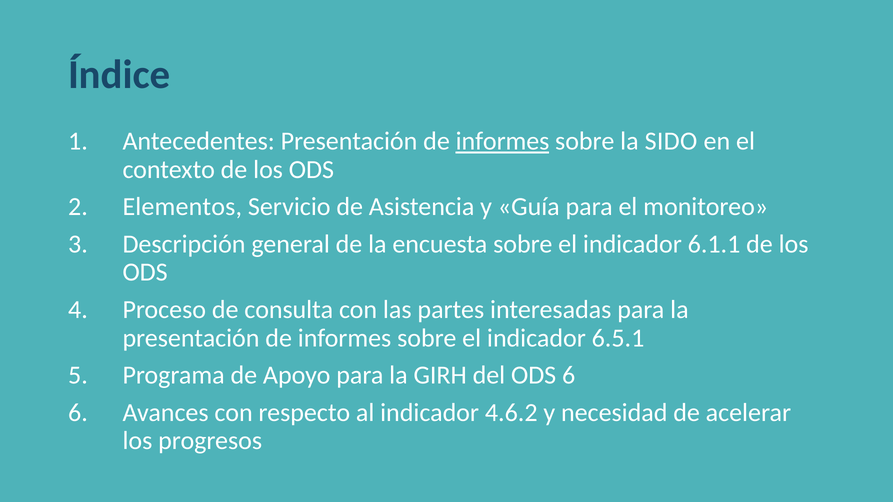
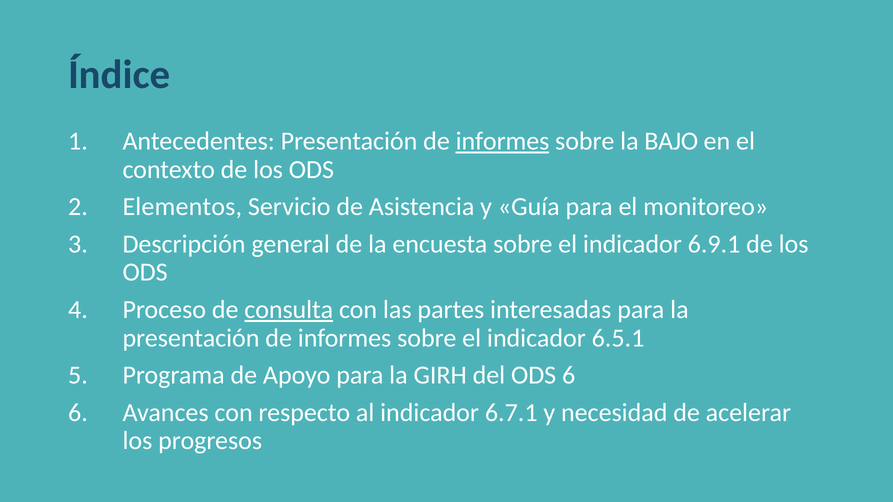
SIDO: SIDO -> BAJO (671, 141)
6.1.1: 6.1.1 -> 6.9.1 (714, 244)
consulta underline: none -> present (289, 310)
4.6.2: 4.6.2 -> 6.7.1 (511, 413)
